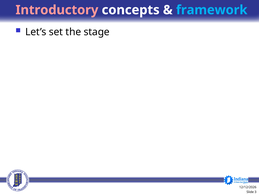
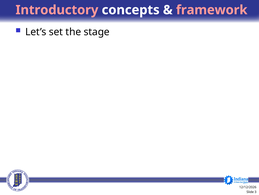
framework colour: light blue -> pink (212, 10)
